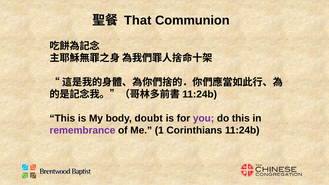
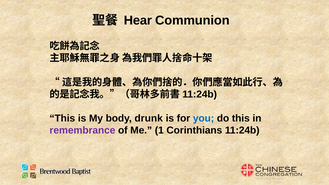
That: That -> Hear (138, 20)
doubt: doubt -> drunk (149, 118)
you colour: purple -> blue (204, 118)
